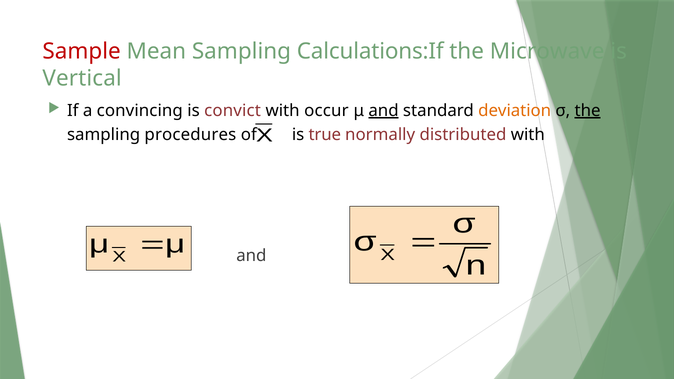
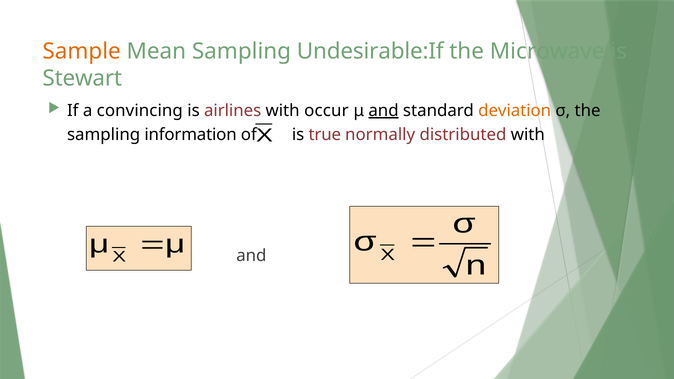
Sample colour: red -> orange (82, 51)
Calculations:If: Calculations:If -> Undesirable:If (370, 51)
Vertical: Vertical -> Stewart (82, 78)
convict: convict -> airlines (233, 111)
the underline: present -> none (588, 111)
procedures: procedures -> information (191, 135)
